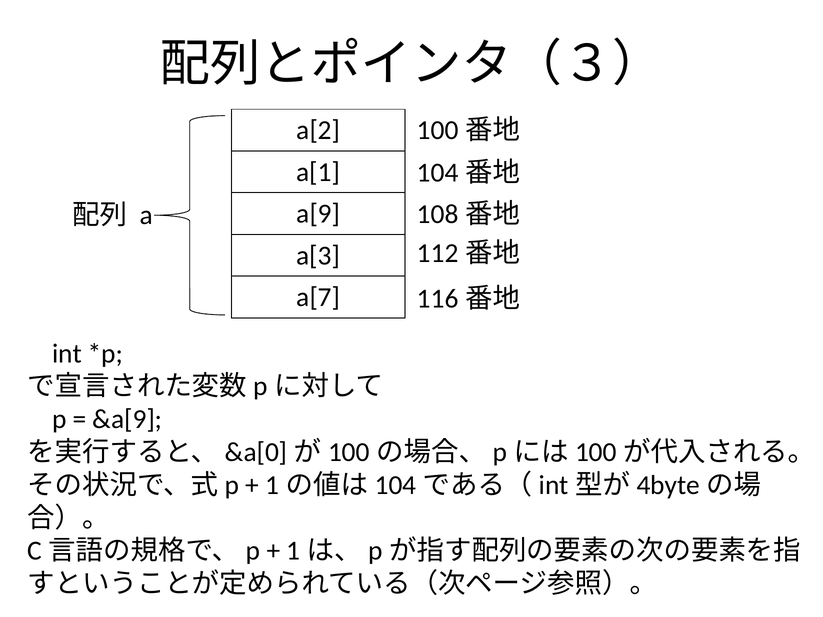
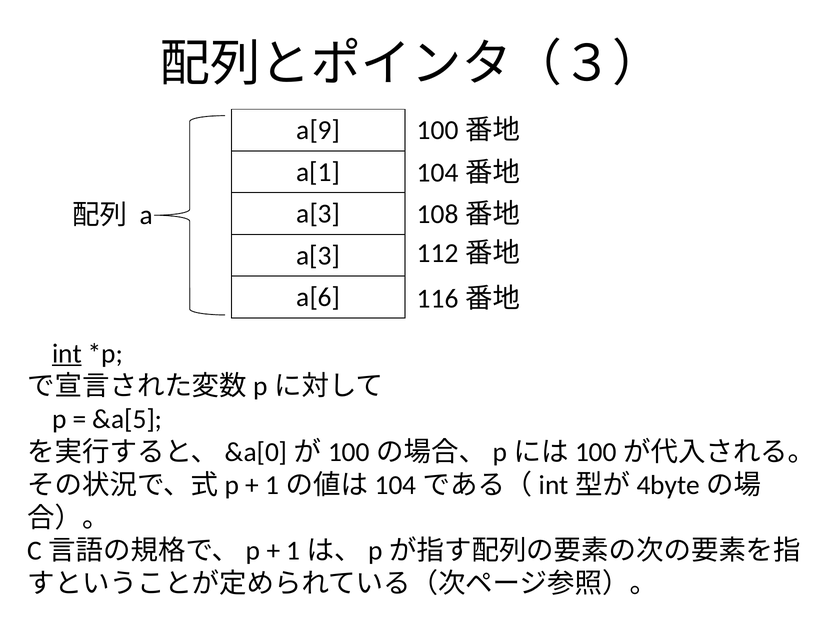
a[2: a[2 -> a[9 (318, 130)
a[9: a[9 -> a[3 (318, 214)
a[7: a[7 -> a[6 (318, 297)
int underline: none -> present (67, 354)
&a[9: &a[9 -> &a[5 (127, 419)
